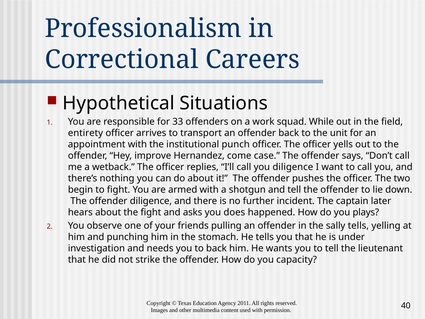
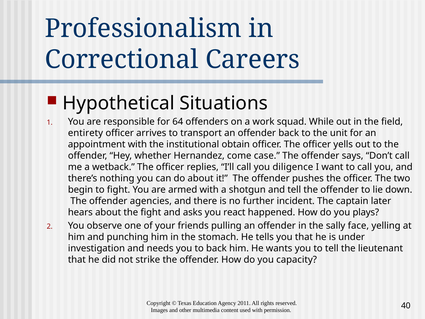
33: 33 -> 64 (178, 122)
punch: punch -> obtain (236, 144)
improve: improve -> whether (153, 156)
offender diligence: diligence -> agencies (151, 201)
does: does -> react (234, 212)
sally tells: tells -> face (358, 225)
